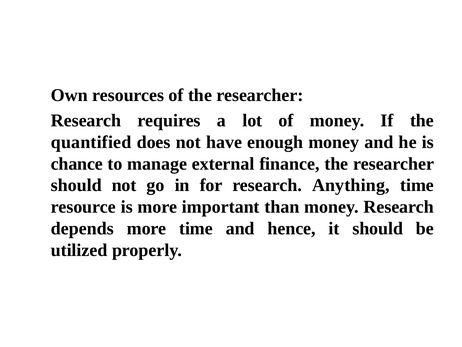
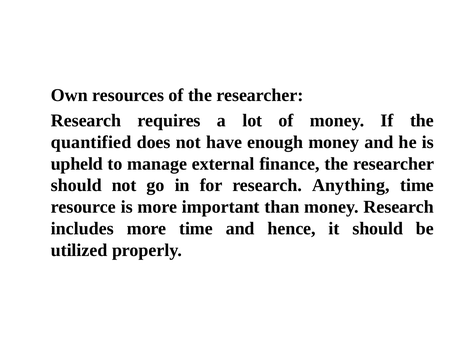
chance: chance -> upheld (77, 164)
depends: depends -> includes (82, 228)
